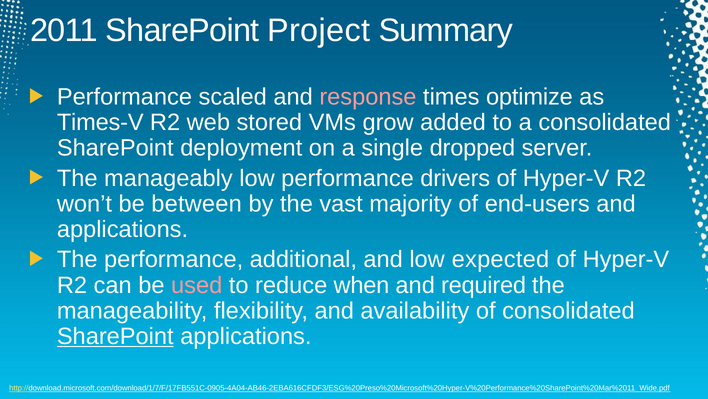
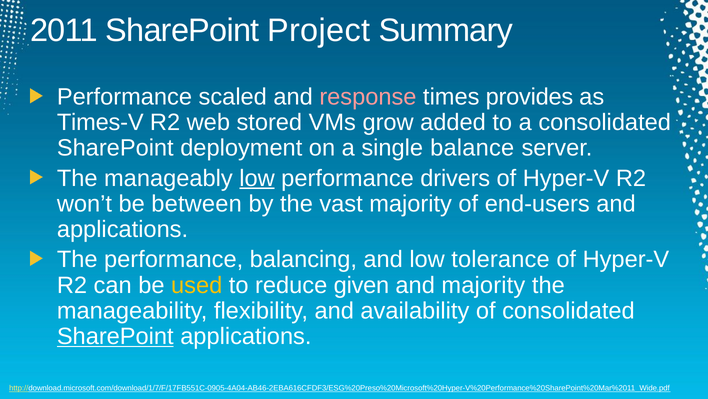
optimize: optimize -> provides (529, 97)
dropped: dropped -> balance (472, 148)
low underline: none -> present (257, 178)
additional: additional -> balancing (303, 259)
expected: expected -> tolerance (500, 259)
used colour: pink -> yellow (197, 285)
when: when -> given (361, 285)
and required: required -> majority (483, 285)
